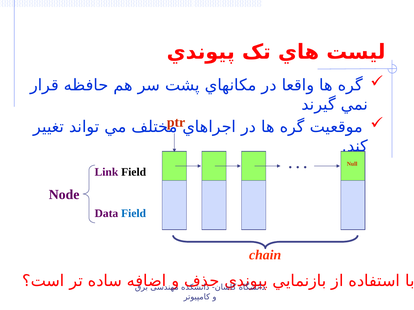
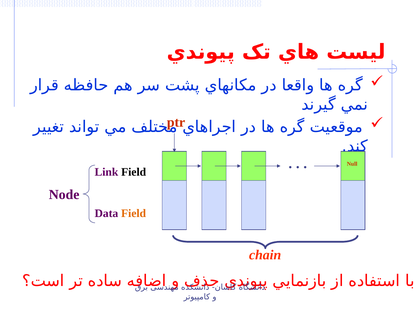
Field colour: blue -> orange (134, 214)
